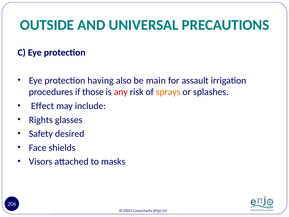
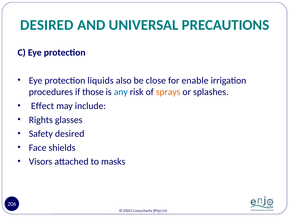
OUTSIDE: OUTSIDE -> DESIRED (47, 25)
having: having -> liquids (101, 80)
main: main -> close (156, 80)
assault: assault -> enable (195, 80)
any colour: red -> blue (121, 92)
